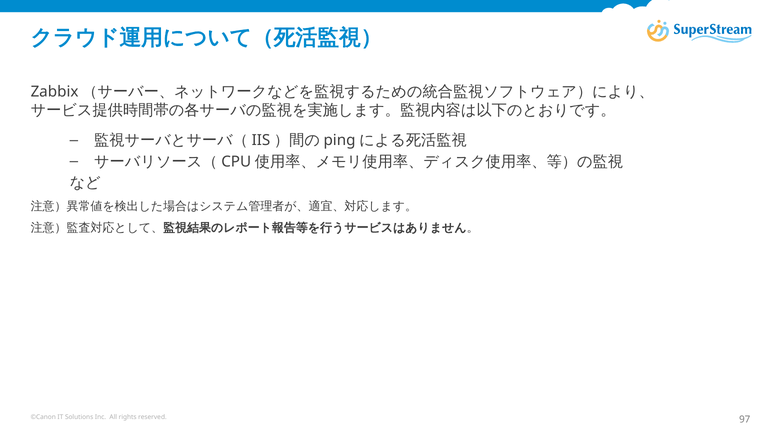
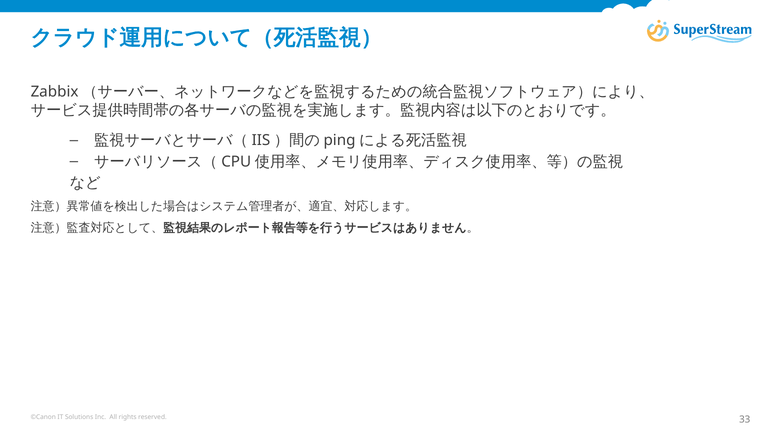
97: 97 -> 33 (745, 420)
